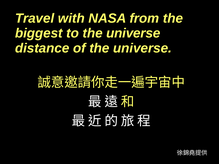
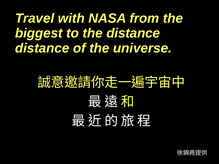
to the universe: universe -> distance (133, 33)
